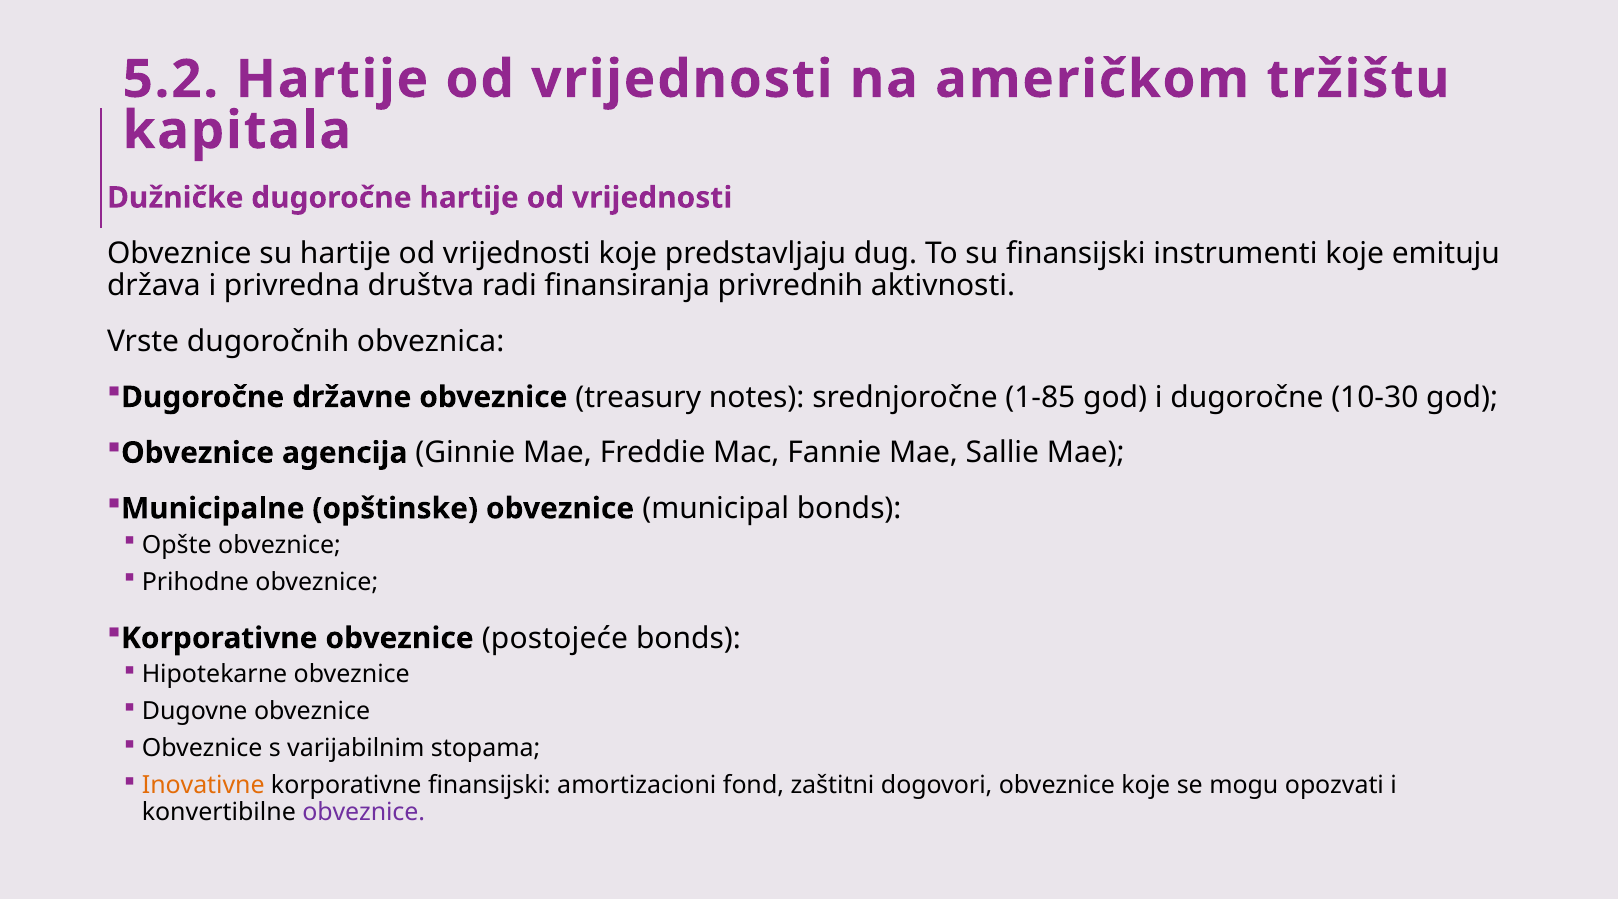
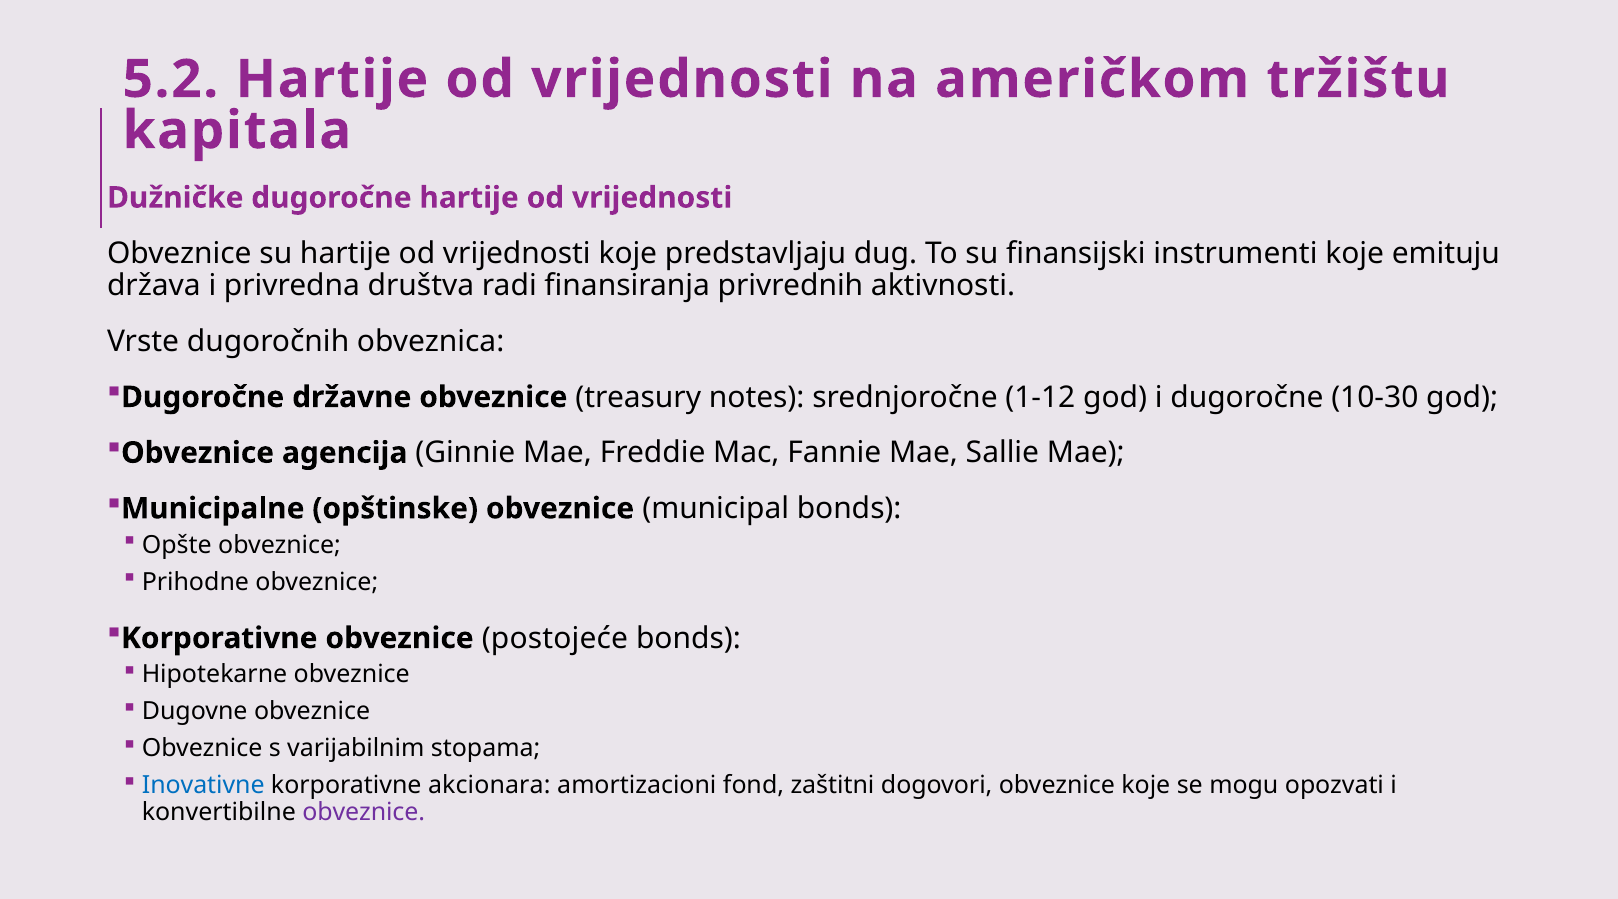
1-85: 1-85 -> 1-12 (1040, 397)
Inovativne colour: orange -> blue (203, 786)
korporativne finansijski: finansijski -> akcionara (489, 786)
